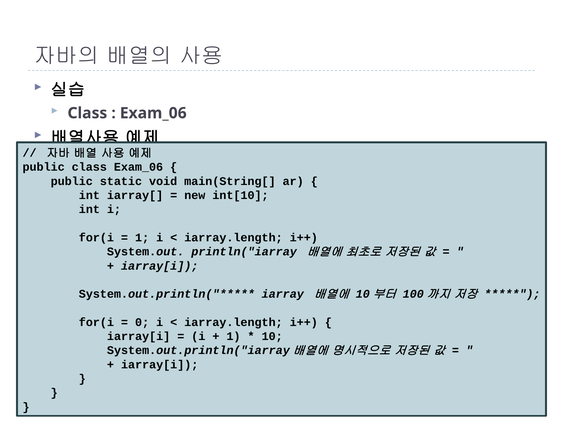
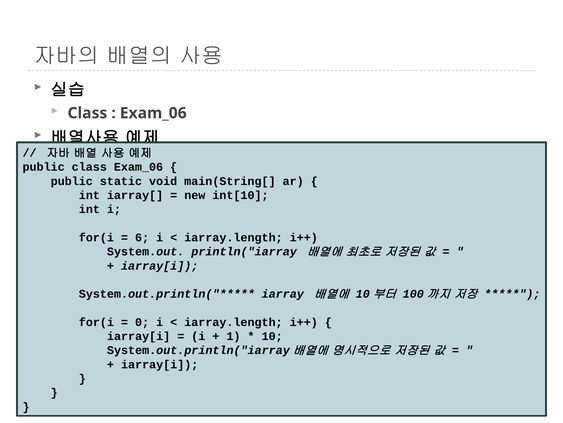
1: 1 -> 6 (142, 237)
